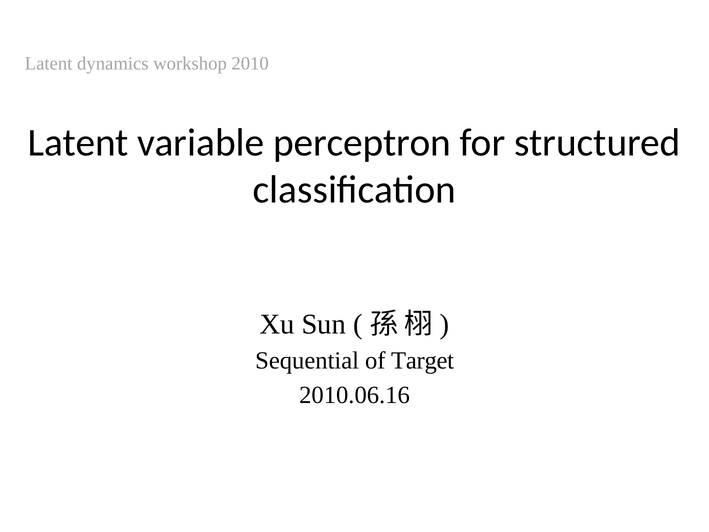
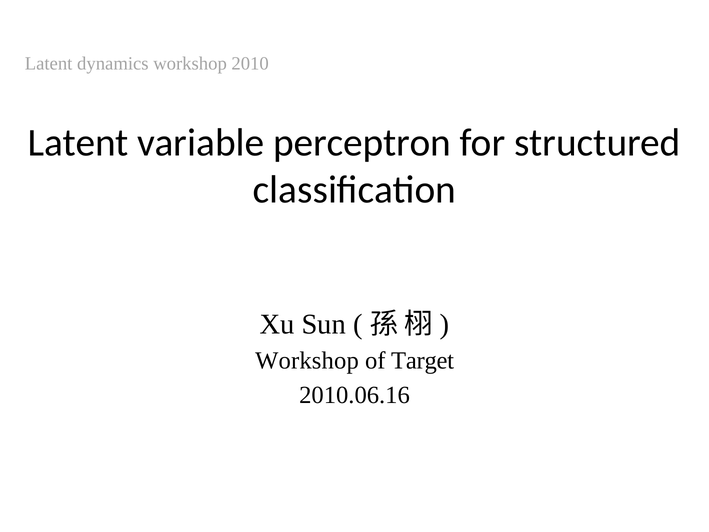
Sequential: Sequential -> Workshop (307, 361)
